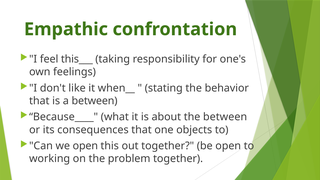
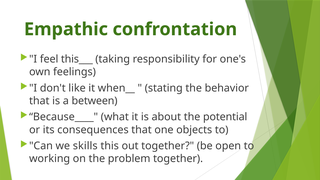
the between: between -> potential (225, 117)
we open: open -> skills (85, 146)
